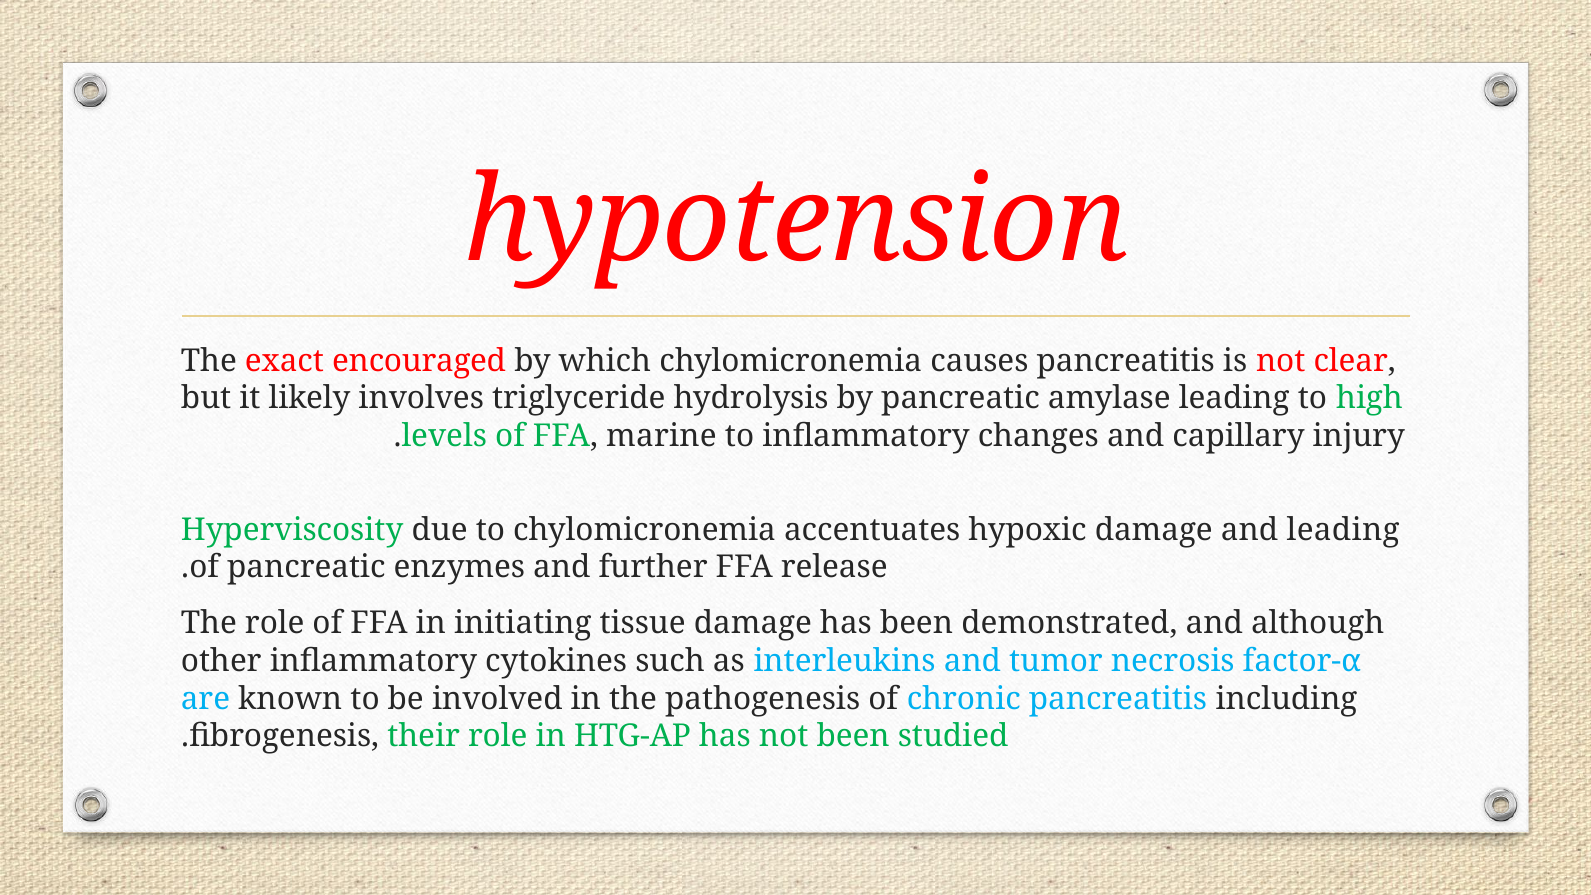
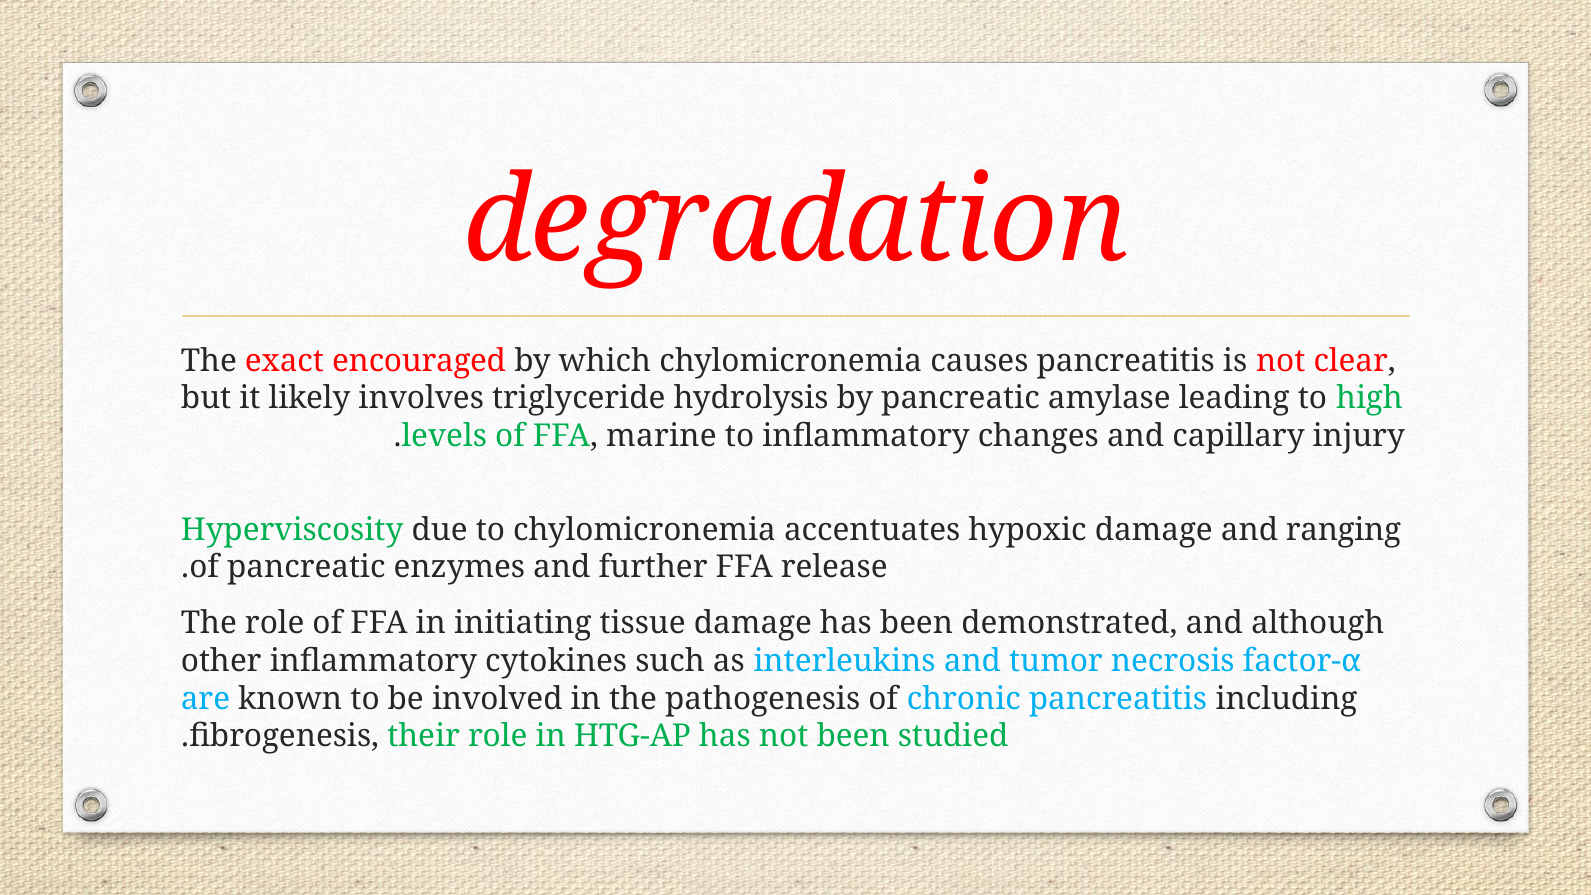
hypotension: hypotension -> degradation (796, 222)
and leading: leading -> ranging (1343, 530)
